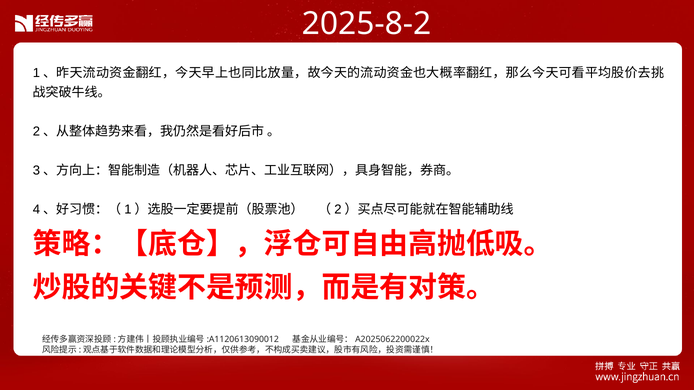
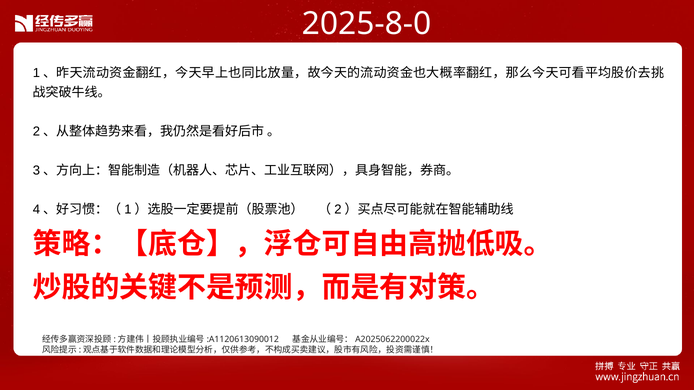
2025-8-2: 2025-8-2 -> 2025-8-0 (367, 24)
